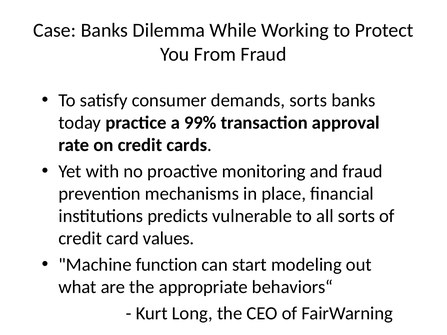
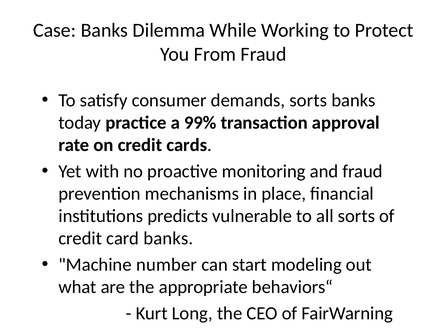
card values: values -> banks (168, 238)
function: function -> number (167, 265)
